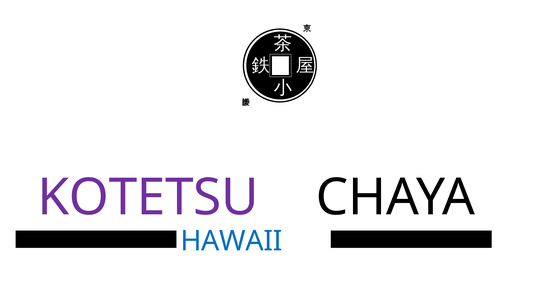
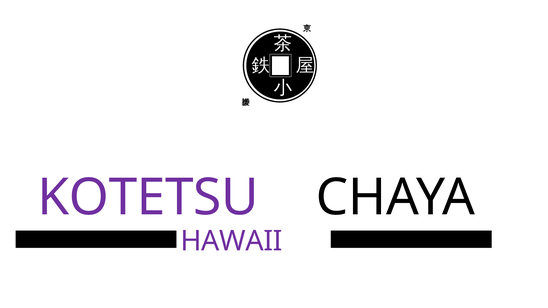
HAWAII colour: blue -> purple (231, 241)
